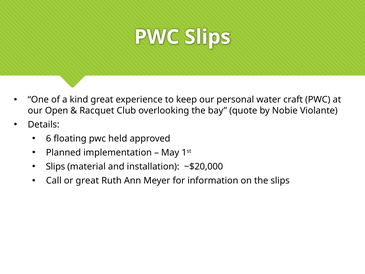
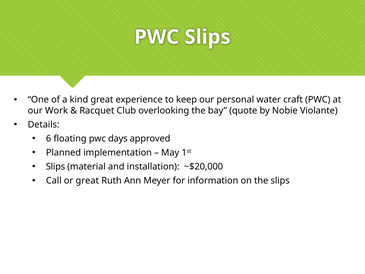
Open: Open -> Work (56, 111)
held: held -> days (118, 139)
